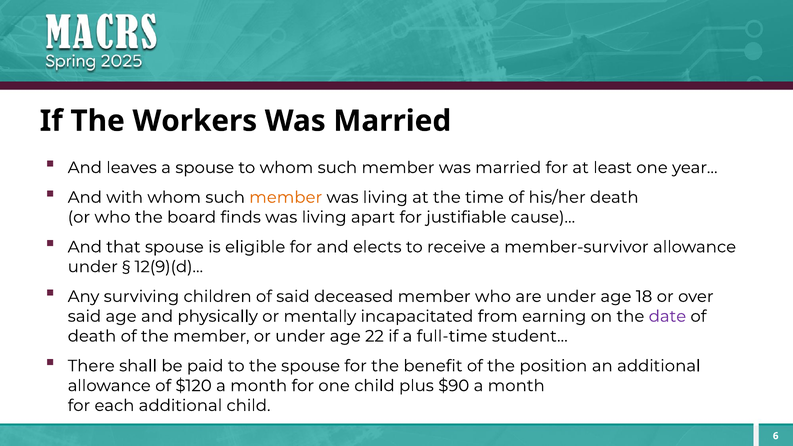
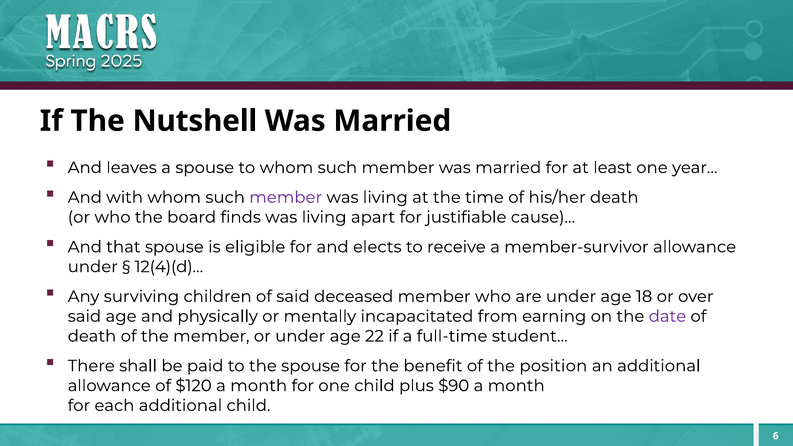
Workers: Workers -> Nutshell (195, 121)
member colour: orange -> purple (286, 197)
12(9)(d)…: 12(9)(d)… -> 12(4)(d)… (169, 267)
